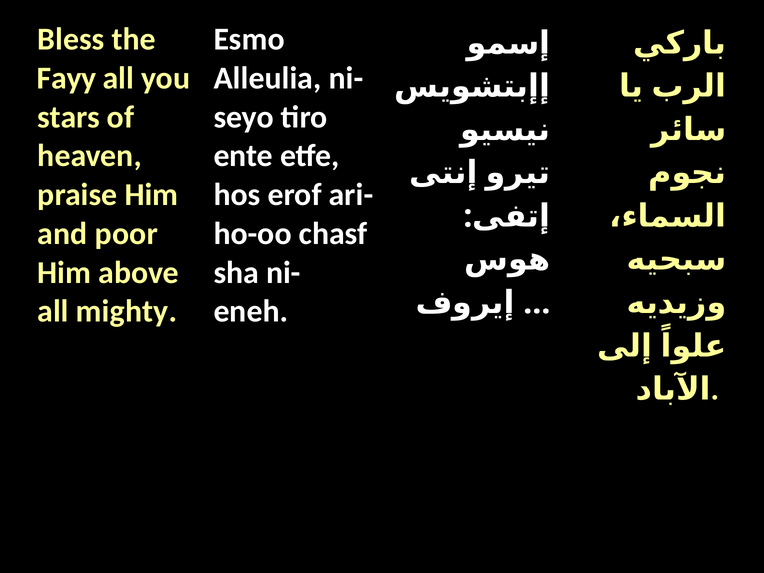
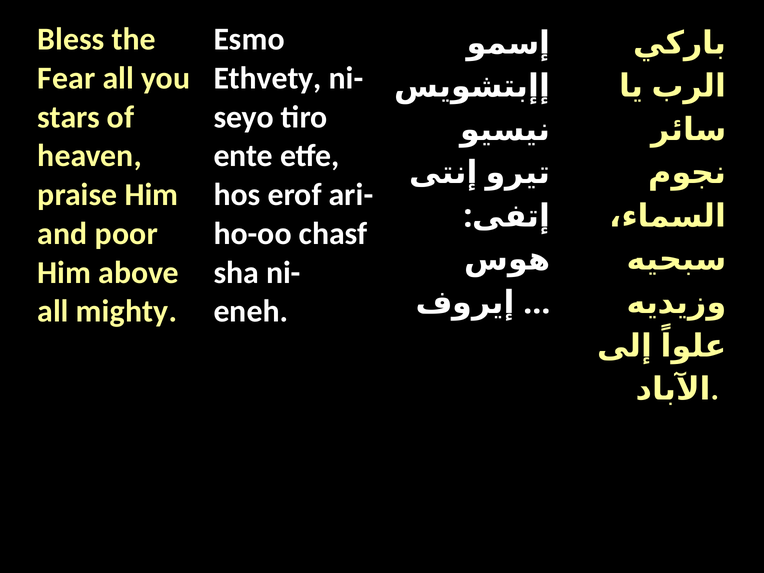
Fayy: Fayy -> Fear (66, 78)
Alleulia: Alleulia -> Ethvety (268, 78)
